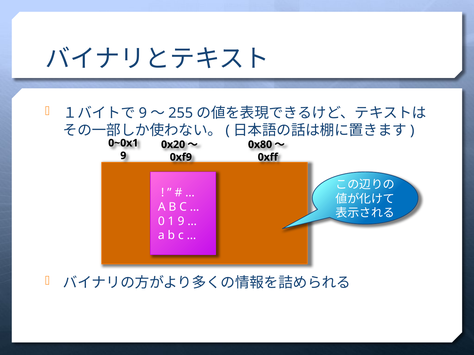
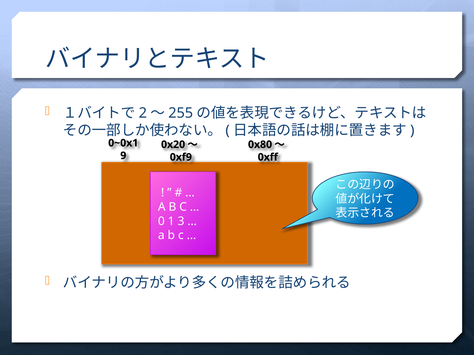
9: 9 -> 2 (143, 113)
1 9: 9 -> 3 (181, 221)
